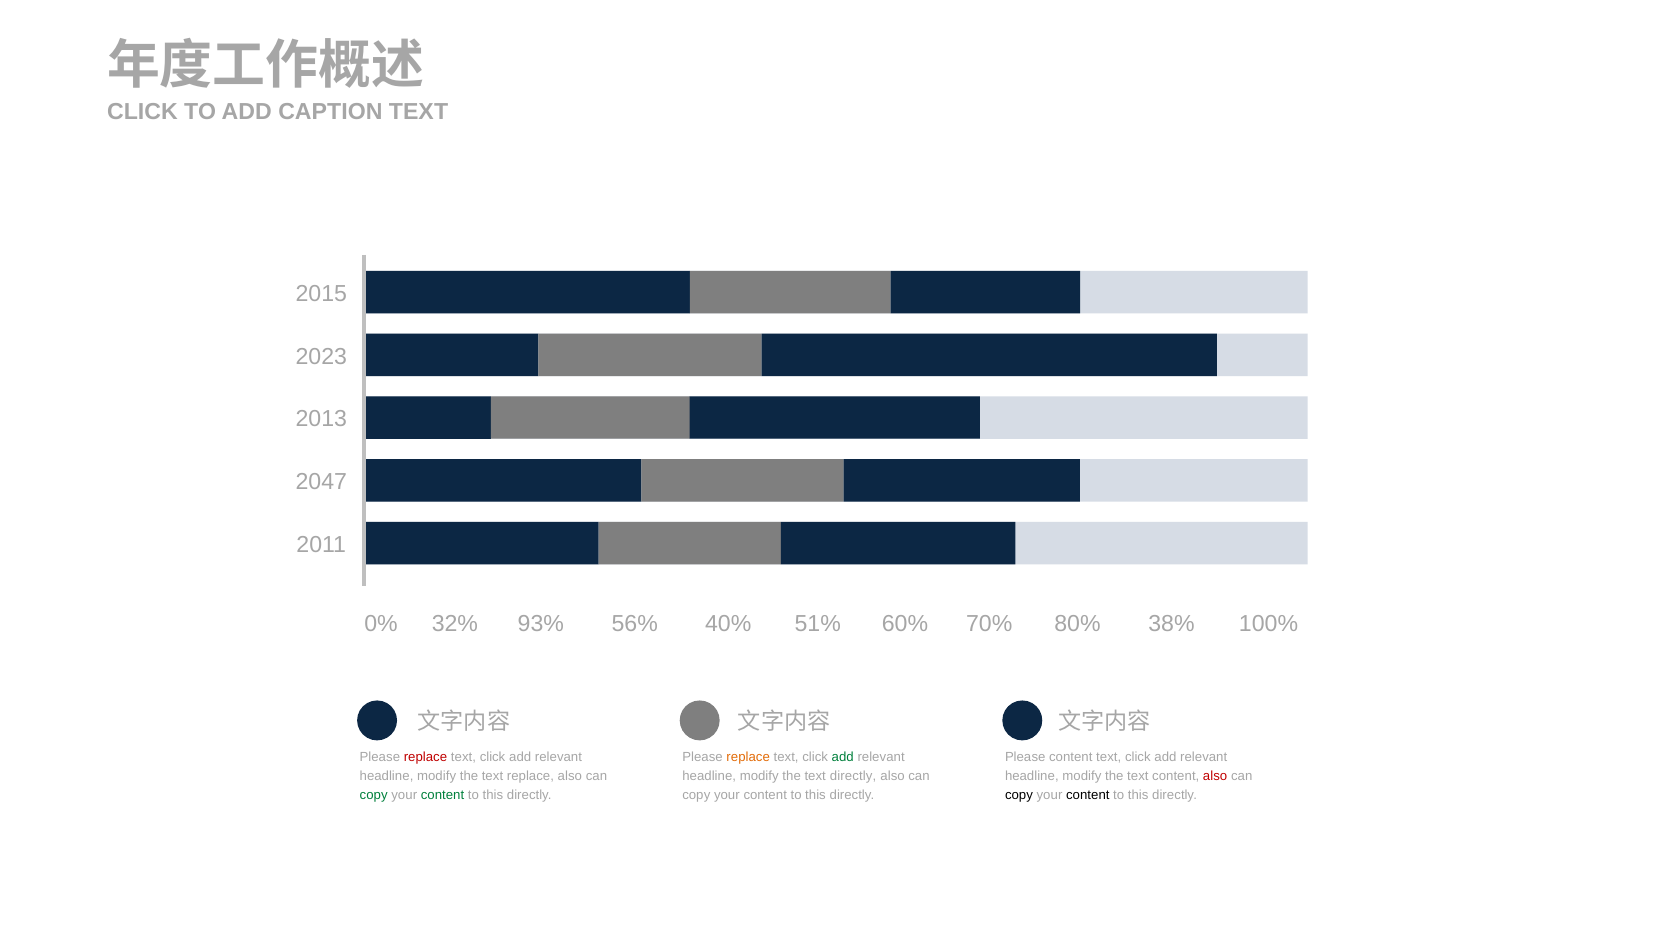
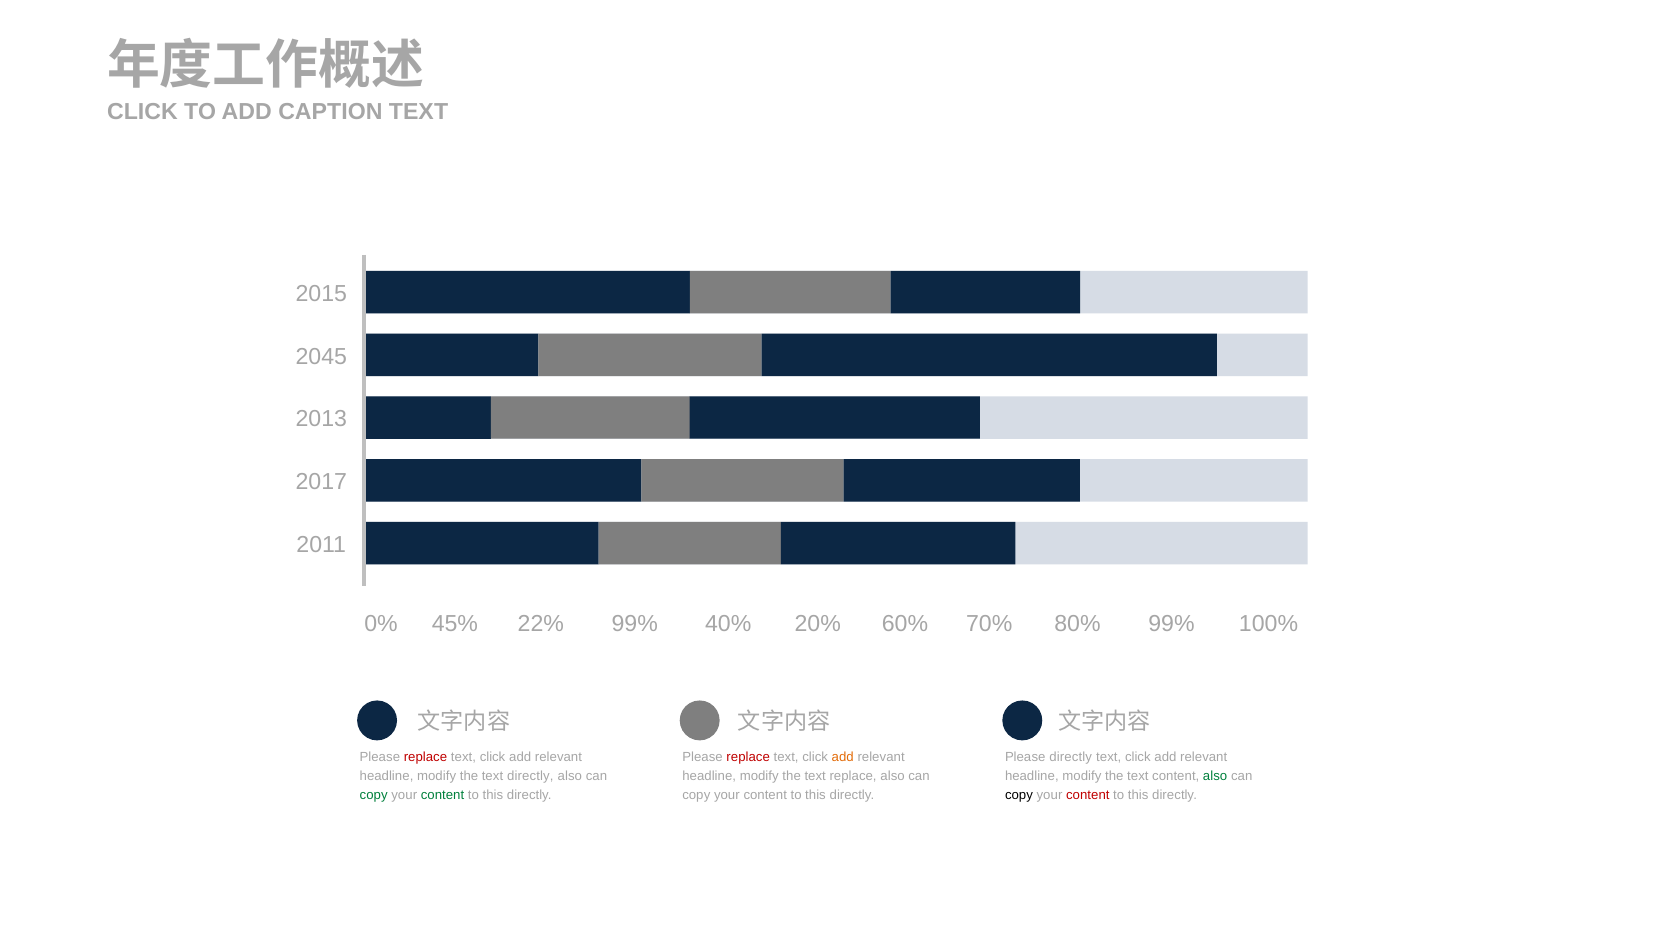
2023: 2023 -> 2045 (321, 356)
2047: 2047 -> 2017 (321, 482)
32%: 32% -> 45% (455, 623)
93%: 93% -> 22% (541, 623)
56%: 56% -> 99% (635, 623)
51%: 51% -> 20% (818, 623)
80% 38%: 38% -> 99% (1171, 623)
replace colour: orange -> red (748, 757)
add colour: green -> orange (843, 757)
Please content: content -> directly (1071, 757)
text replace: replace -> directly (530, 776)
text directly: directly -> replace (853, 776)
also colour: red -> green (1215, 776)
content colour: black -> red (1088, 795)
